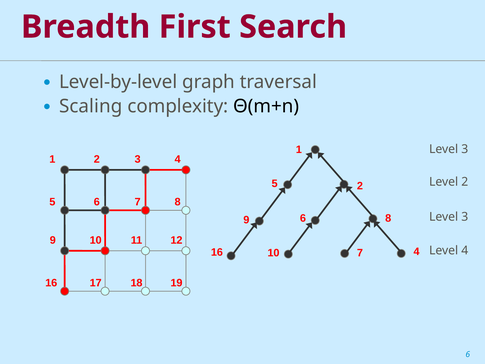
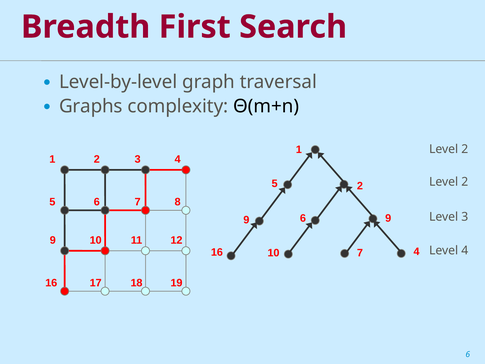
Scaling: Scaling -> Graphs (91, 106)
3: 3 -> 2 (465, 149)
6 8: 8 -> 9 (388, 218)
